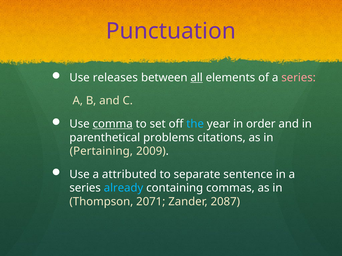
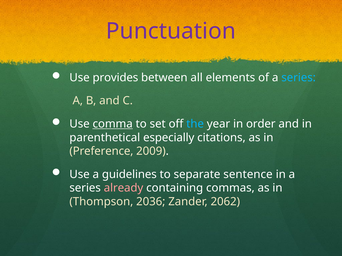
releases: releases -> provides (115, 78)
all underline: present -> none (197, 78)
series colour: pink -> light blue (299, 78)
problems: problems -> especially (169, 138)
Pertaining: Pertaining -> Preference (101, 151)
attributed: attributed -> guidelines (129, 175)
already colour: light blue -> pink (124, 188)
2071: 2071 -> 2036 (151, 202)
2087: 2087 -> 2062 (225, 202)
